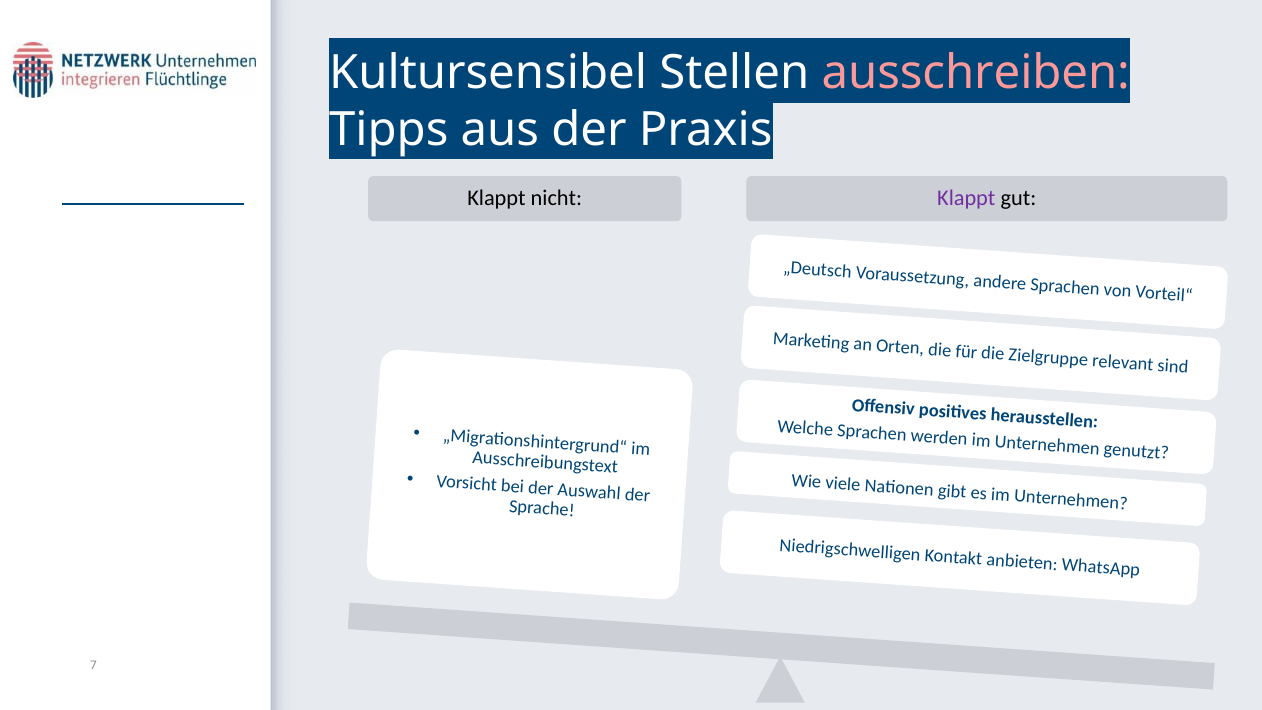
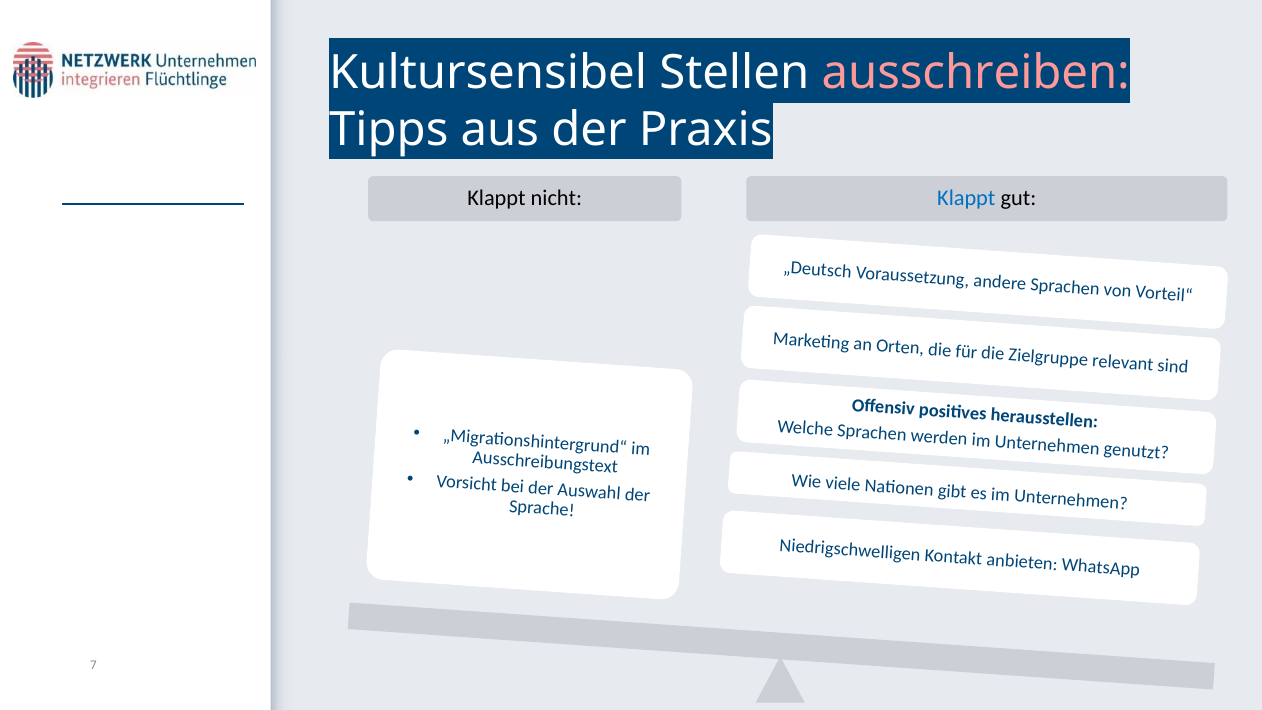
Klappt colour: purple -> blue (966, 198)
